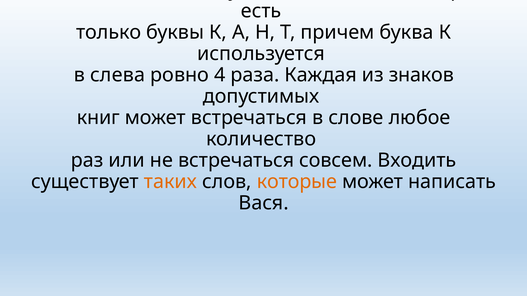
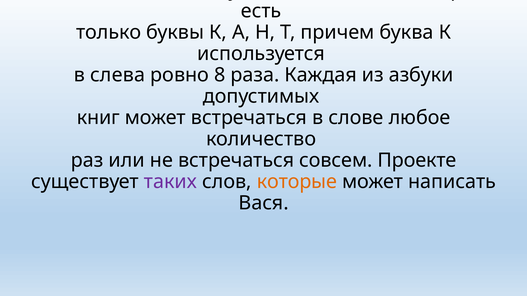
4: 4 -> 8 (220, 75)
знаков: знаков -> азбуки (421, 75)
Входить: Входить -> Проекте (417, 161)
таких colour: orange -> purple (170, 182)
